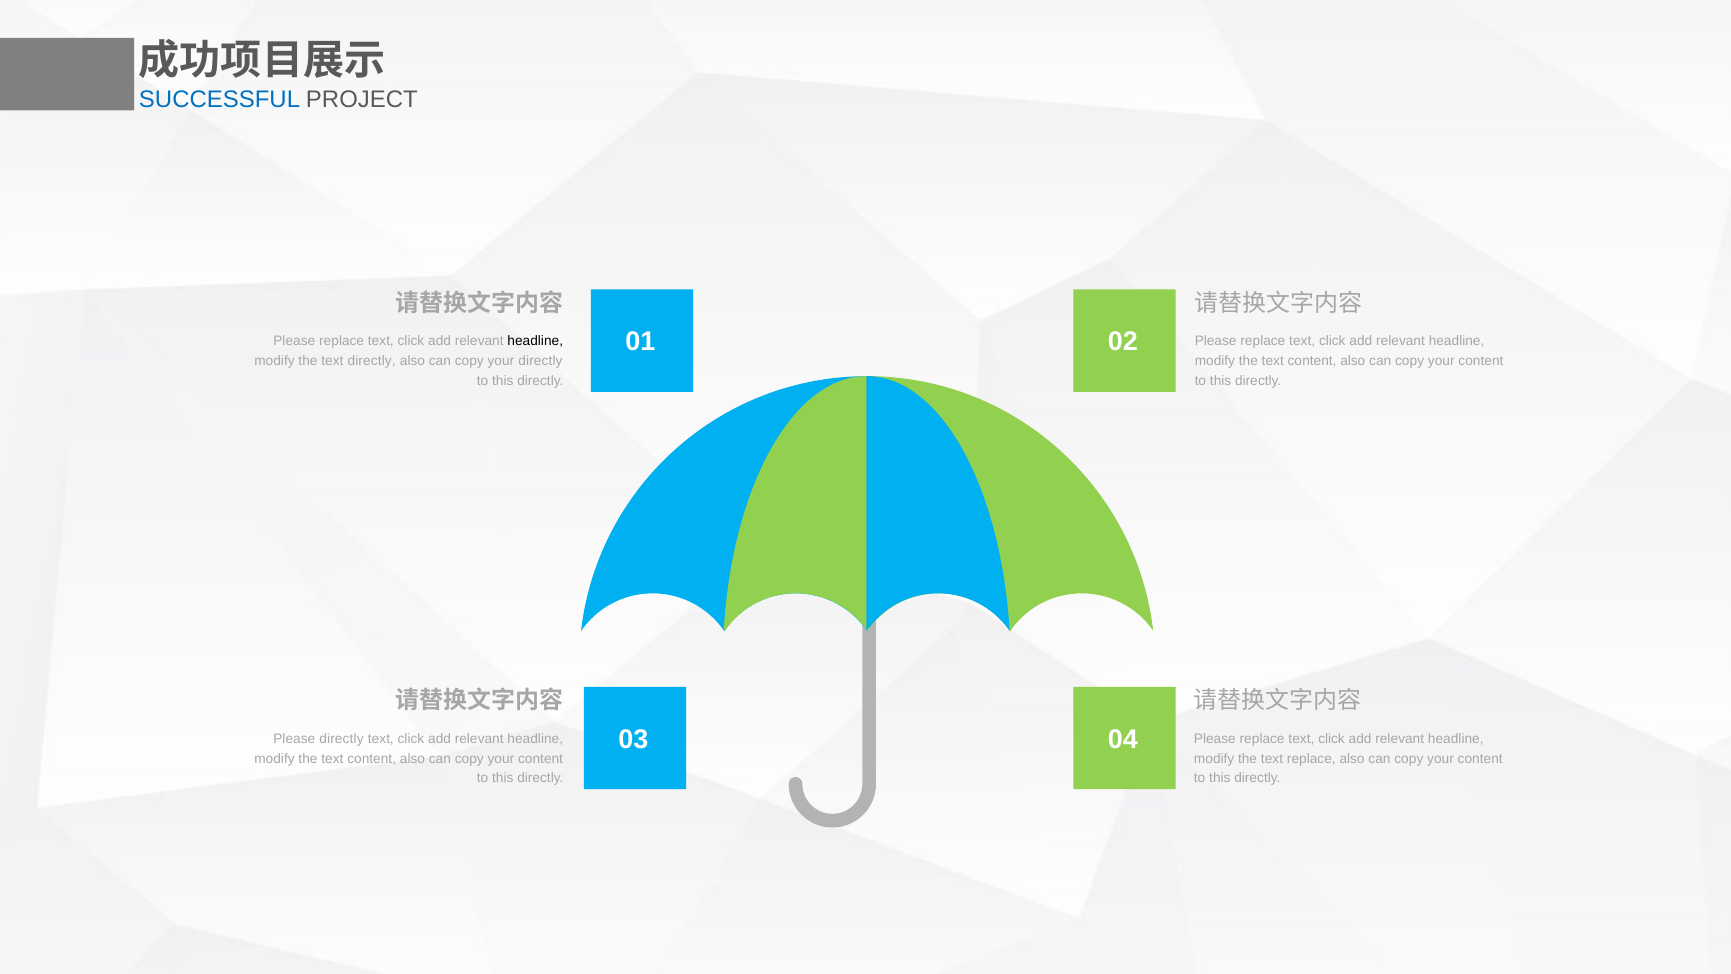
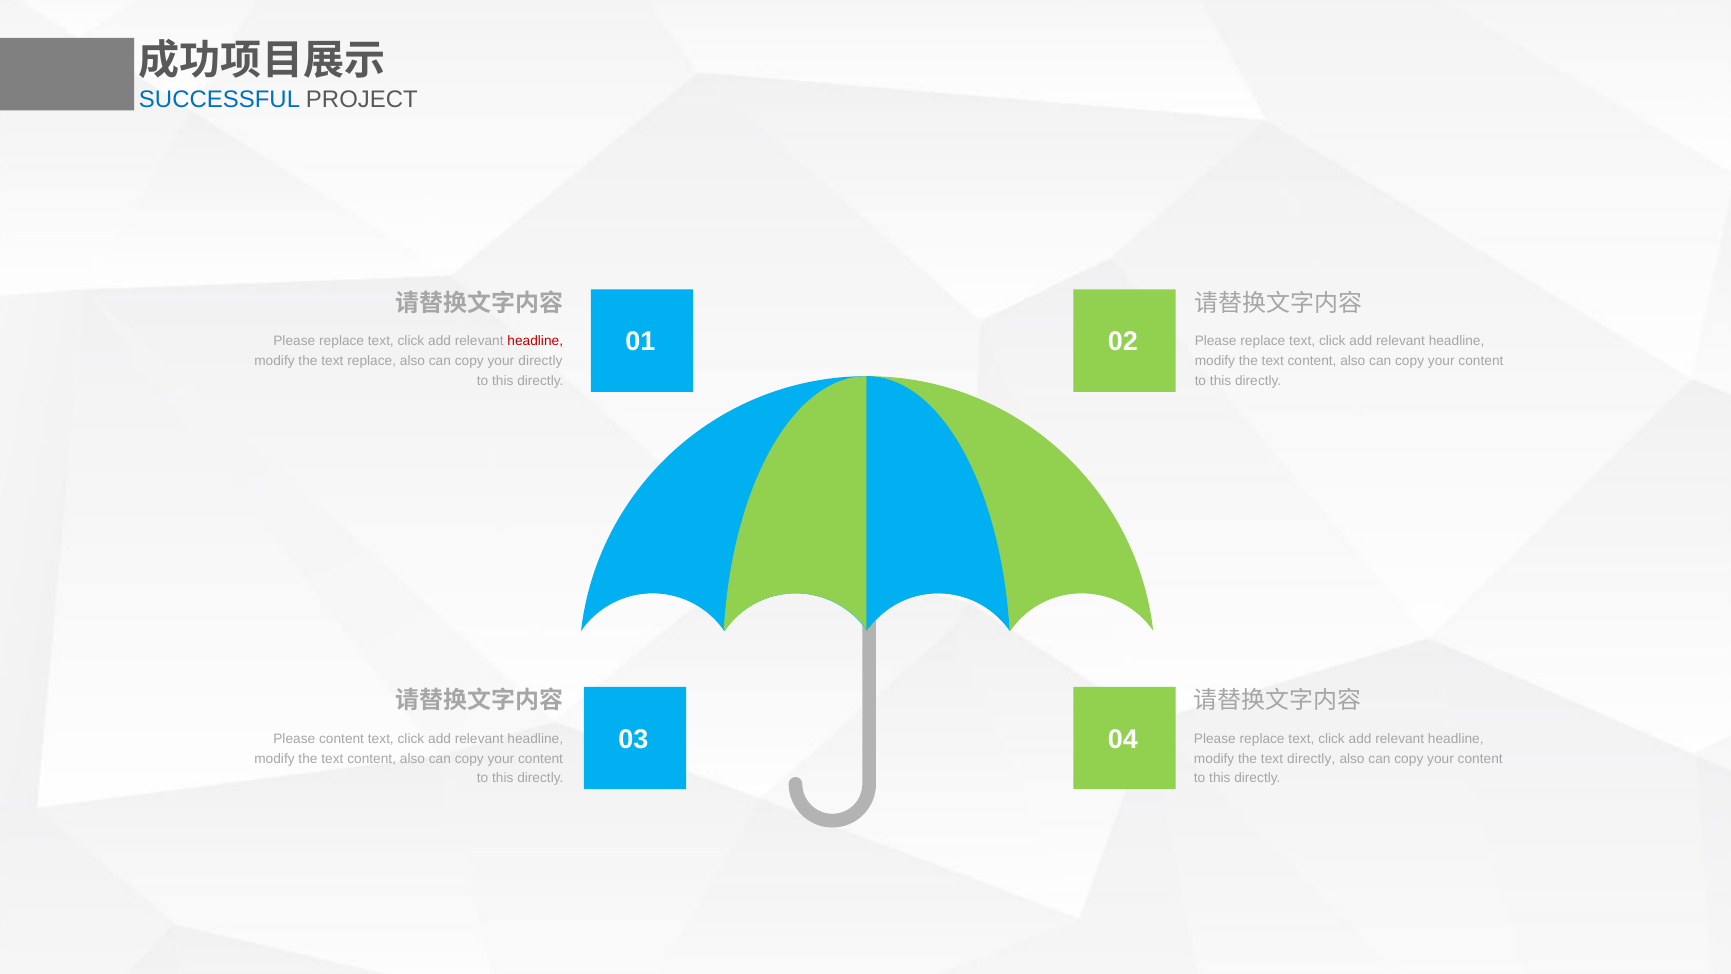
headline colour: black -> red (535, 341)
text directly: directly -> replace (372, 361)
Please directly: directly -> content (342, 739)
text replace: replace -> directly (1311, 758)
